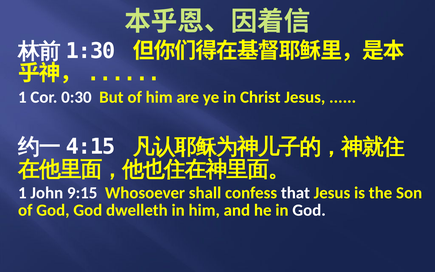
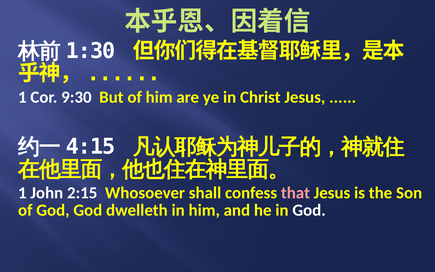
0:30: 0:30 -> 9:30 (76, 97)
9:15: 9:15 -> 2:15 (82, 193)
that colour: white -> pink (295, 193)
